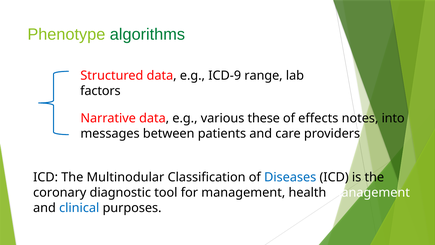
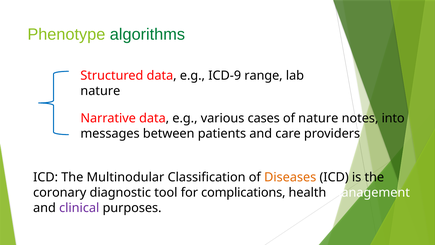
factors: factors -> nature (100, 91)
these: these -> cases (264, 118)
of effects: effects -> nature (318, 118)
Diseases colour: blue -> orange (290, 177)
for management: management -> complications (243, 192)
clinical colour: blue -> purple (79, 208)
